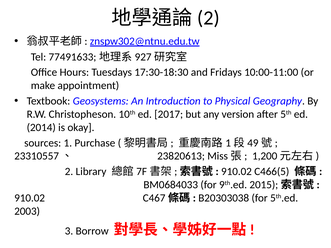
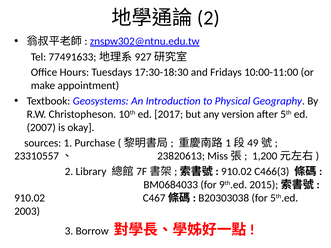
2014: 2014 -> 2007 (41, 128)
C466(5: C466(5 -> C466(3 (272, 172)
